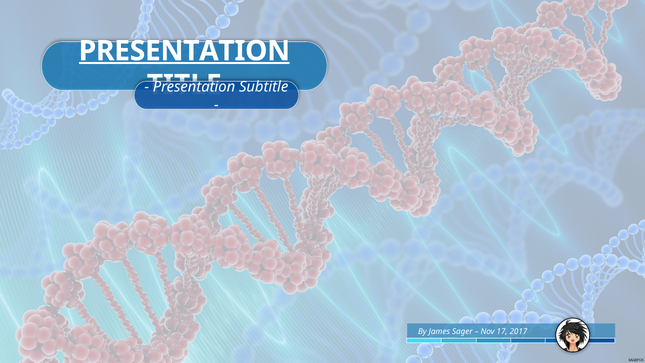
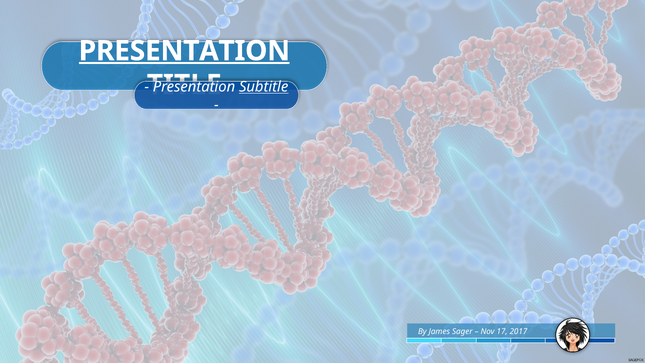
Subtitle underline: none -> present (264, 87)
